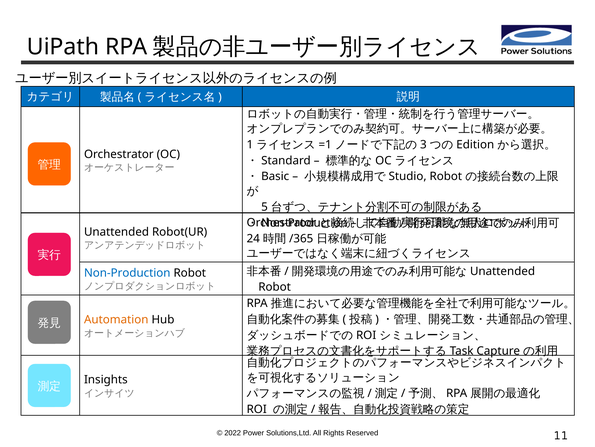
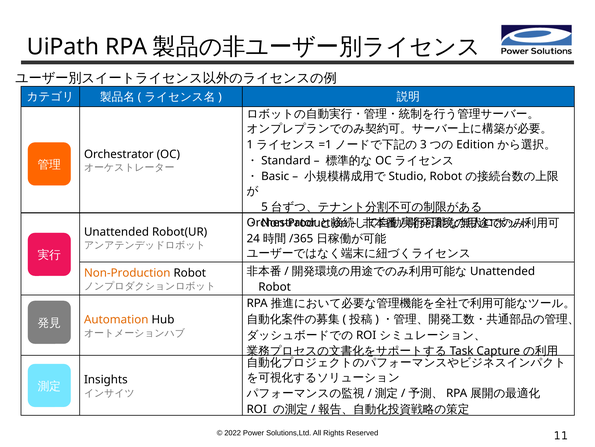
Non-Production colour: blue -> orange (127, 272)
